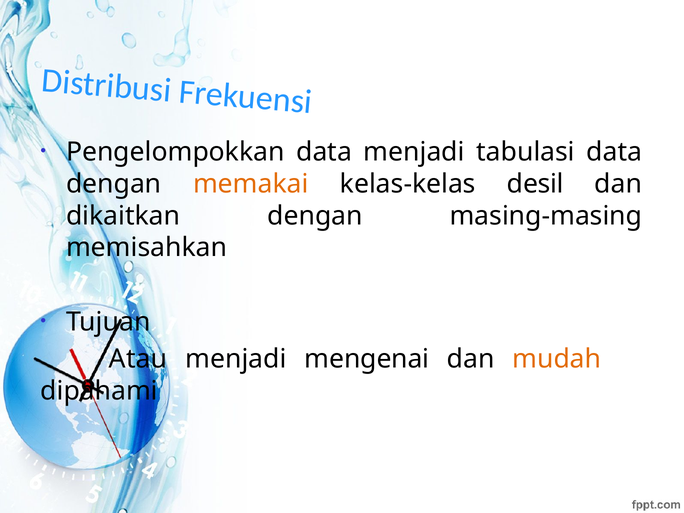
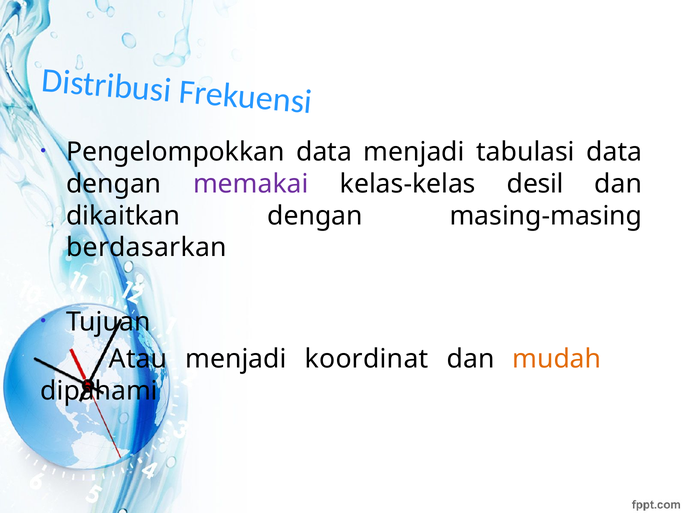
memakai colour: orange -> purple (251, 184)
memisahkan: memisahkan -> berdasarkan (146, 248)
mengenai: mengenai -> koordinat (367, 359)
